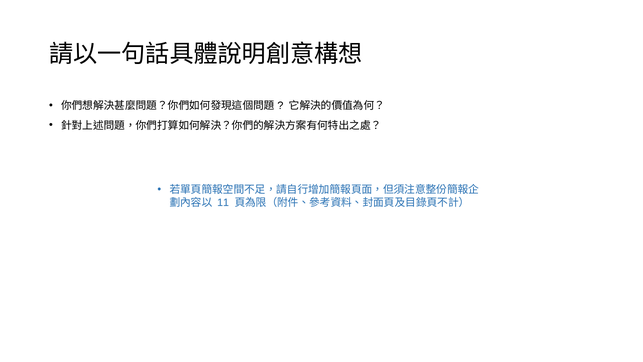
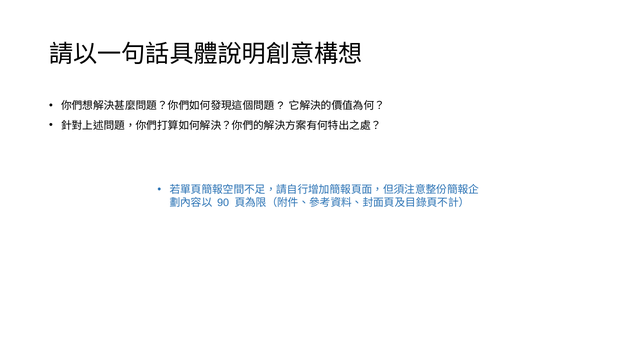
11: 11 -> 90 (223, 202)
